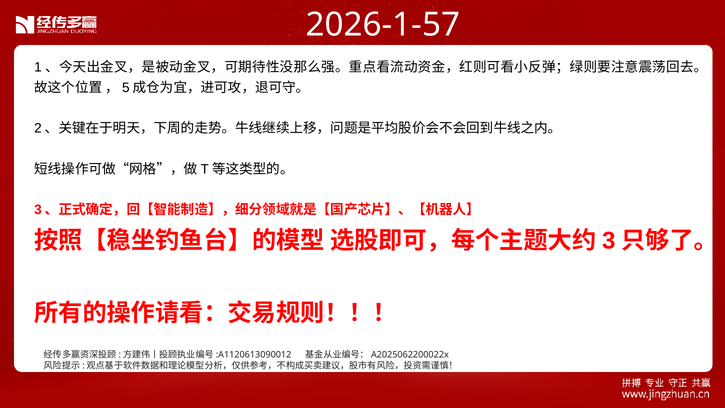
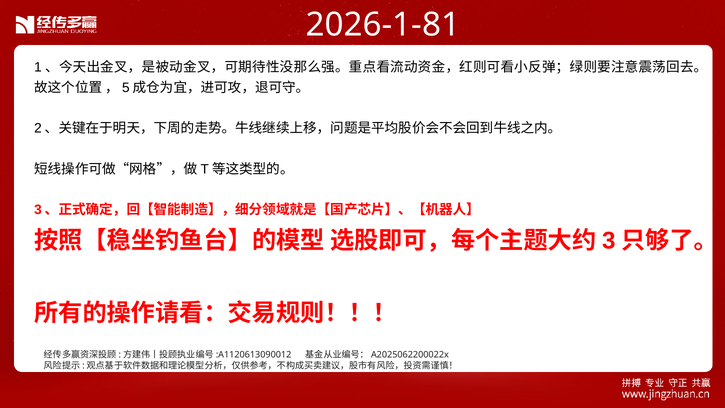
2026-1-57: 2026-1-57 -> 2026-1-81 (383, 25)
